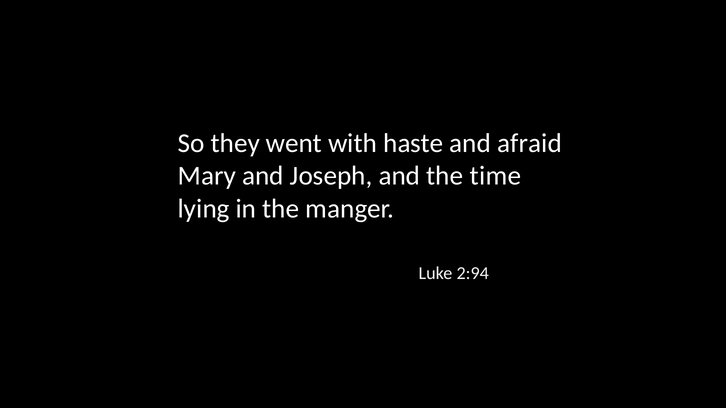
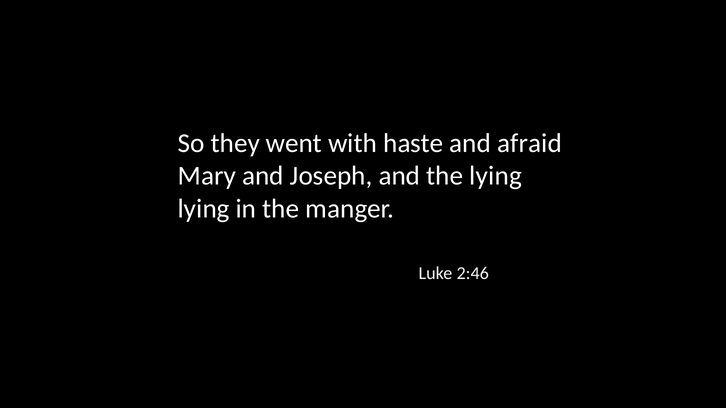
the time: time -> lying (496, 176)
2:94: 2:94 -> 2:46 (473, 273)
